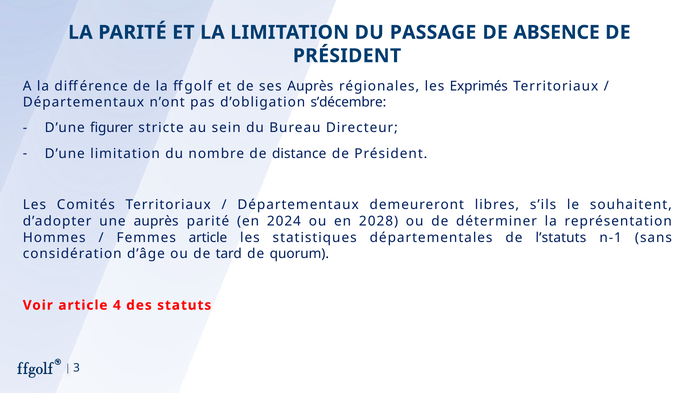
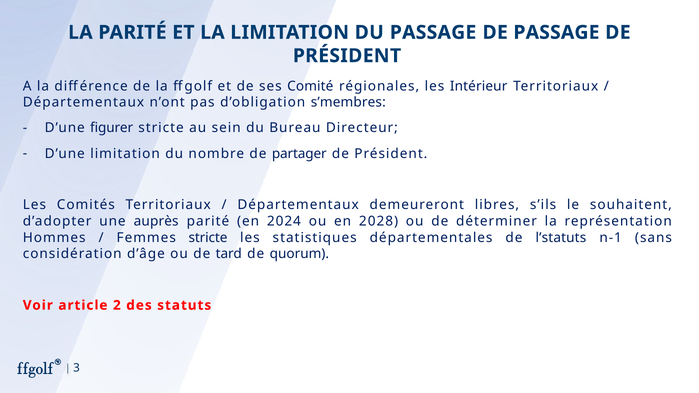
DE ABSENCE: ABSENCE -> PASSAGE (556, 32)
ses Auprès: Auprès -> Comité (310, 86)
Exprimés: Exprimés -> Intérieur (479, 86)
s’décembre: s’décembre -> s’membres (348, 102)
distance: distance -> partager (299, 154)
Femmes article: article -> stricte (208, 238)
4: 4 -> 2 (117, 305)
